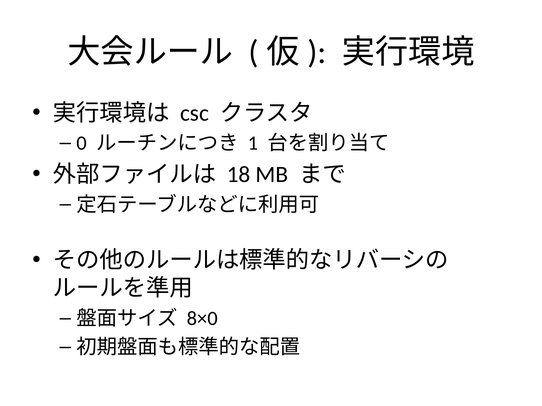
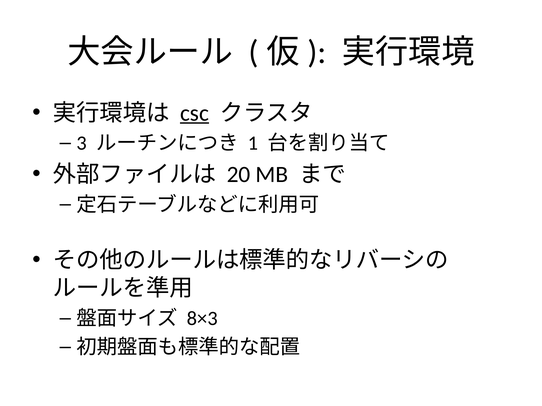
csc underline: none -> present (195, 113)
0: 0 -> 3 (82, 143)
18: 18 -> 20 (239, 175)
8×0: 8×0 -> 8×3 (202, 319)
